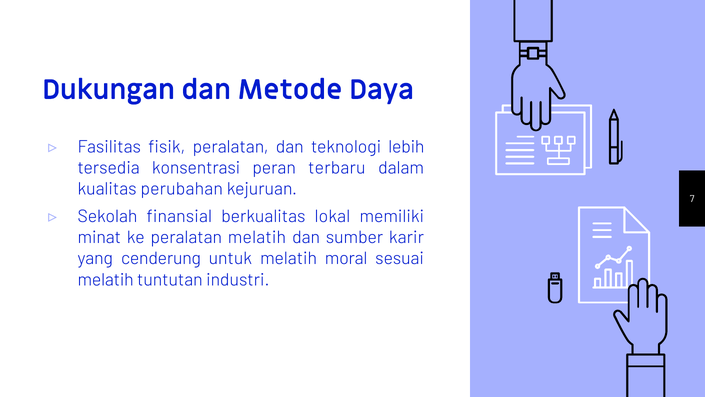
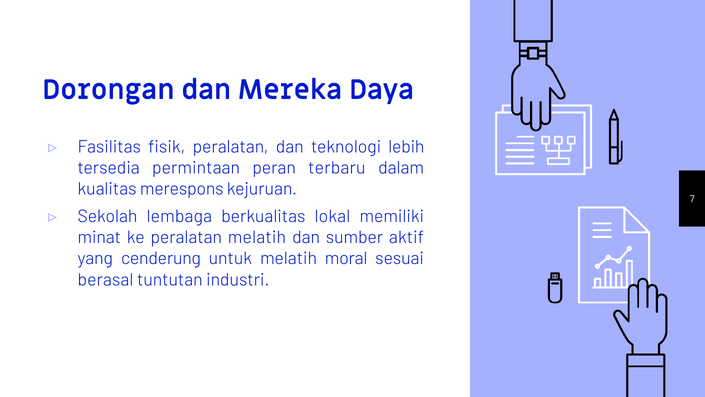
Dukungan: Dukungan -> Dorongan (108, 90)
Metode: Metode -> Mereka (290, 90)
konsentrasi: konsentrasi -> permintaan (196, 168)
perubahan: perubahan -> merespons (182, 189)
finansial: finansial -> lembaga (179, 216)
karir: karir -> aktif (406, 237)
melatih: melatih -> berasal (105, 279)
